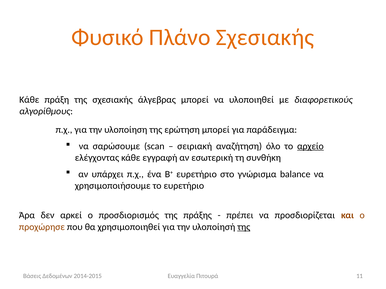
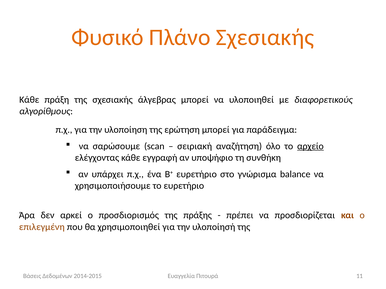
εσωτερική: εσωτερική -> υποψήφιο (212, 158)
προχώρησε: προχώρησε -> επιλεγμένη (42, 227)
της underline: present -> none (244, 227)
